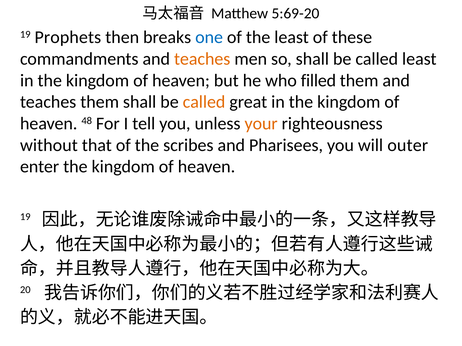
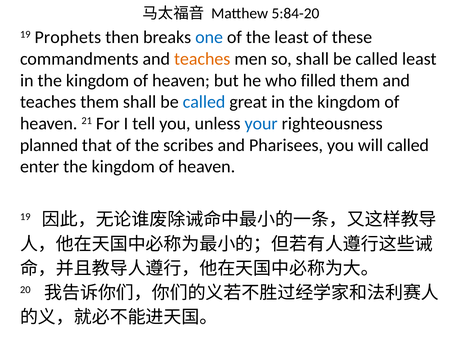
5:69-20: 5:69-20 -> 5:84-20 (295, 13)
called colour: orange -> blue (204, 102)
48: 48 -> 21 (87, 121)
your colour: orange -> blue (261, 124)
without: without -> planned (49, 145)
will outer: outer -> called (408, 145)
